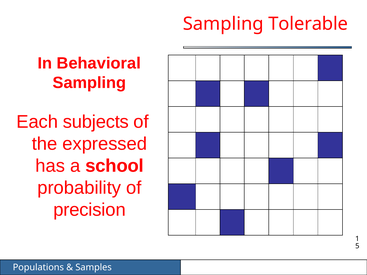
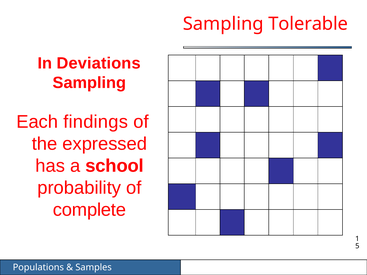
Behavioral: Behavioral -> Deviations (99, 63)
subjects: subjects -> findings (96, 122)
precision: precision -> complete (90, 210)
